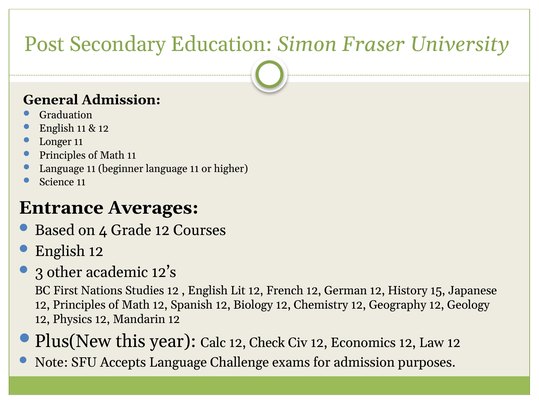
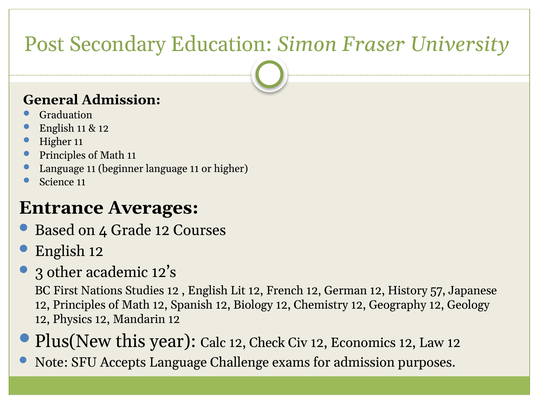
Longer: Longer -> Higher (55, 142)
15: 15 -> 57 (438, 291)
